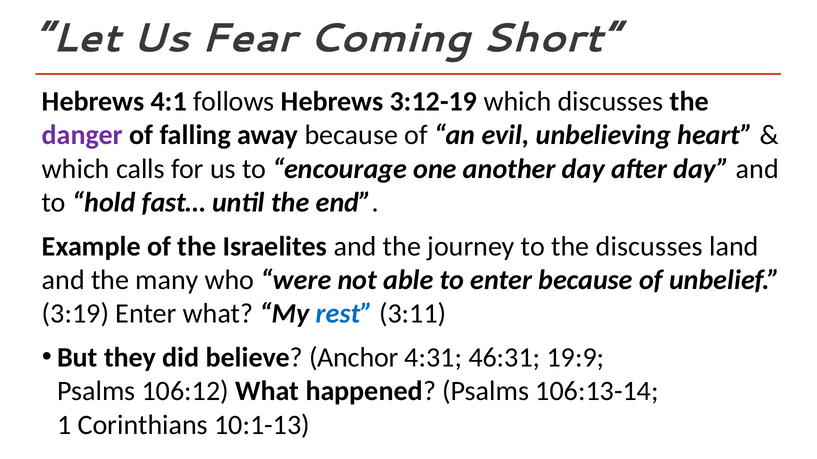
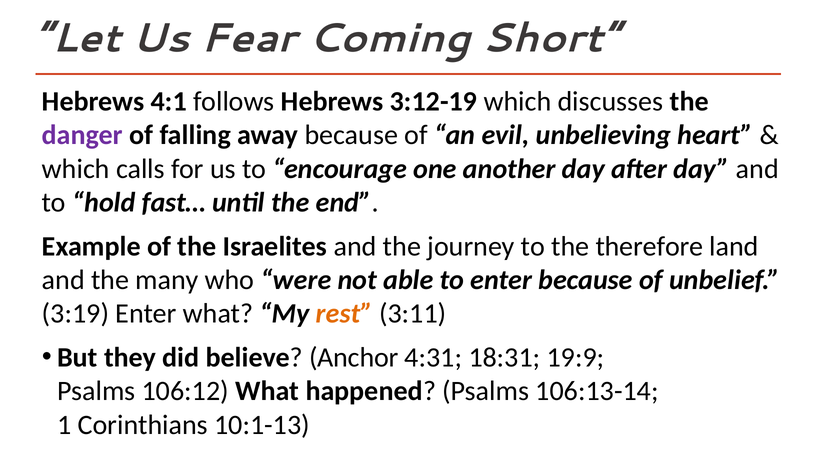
the discusses: discusses -> therefore (649, 247)
rest colour: blue -> orange (344, 314)
46:31: 46:31 -> 18:31 (504, 358)
